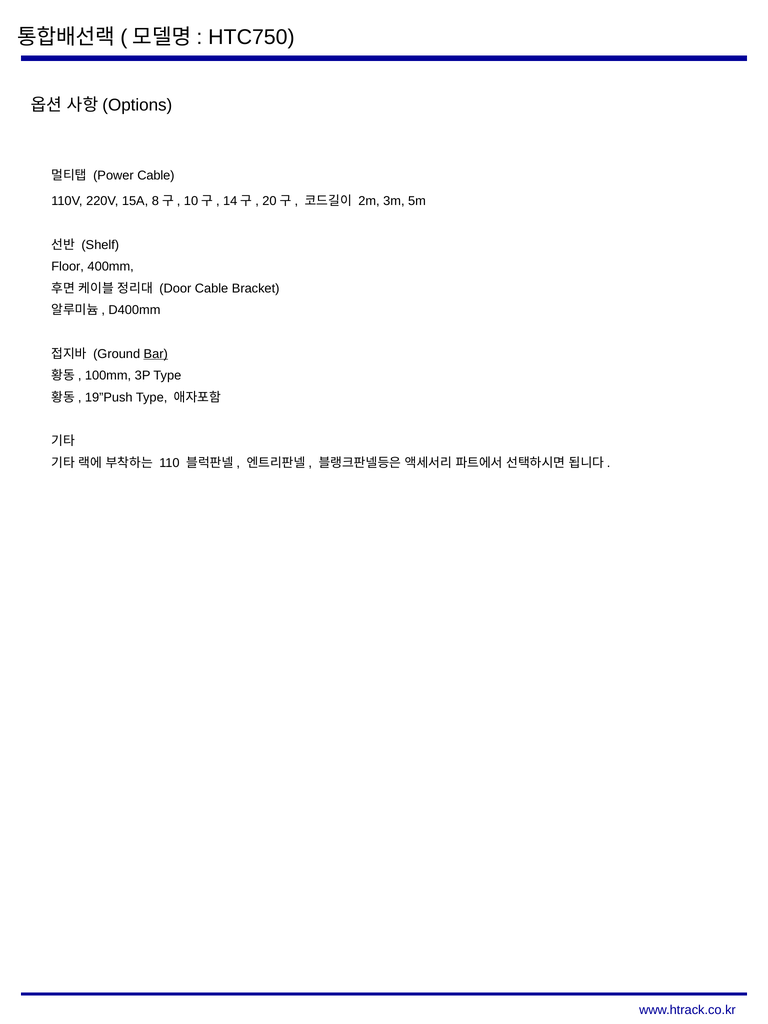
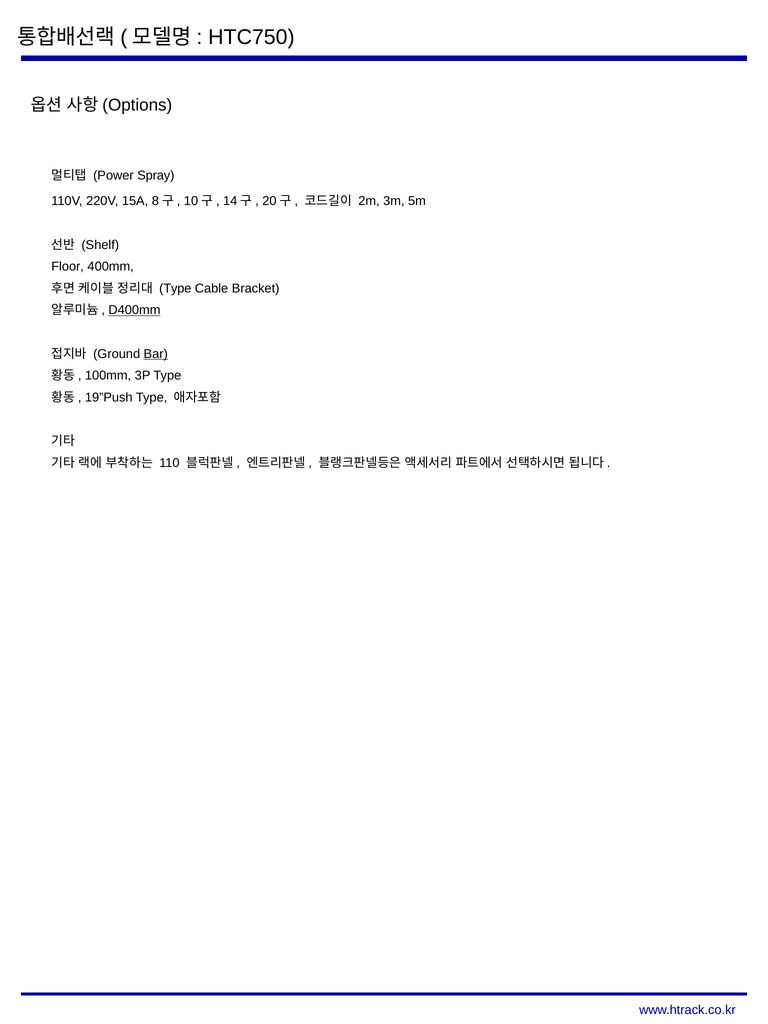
Power Cable: Cable -> Spray (156, 175)
Door: Door -> Type (175, 288)
D400mm underline: none -> present (134, 310)
